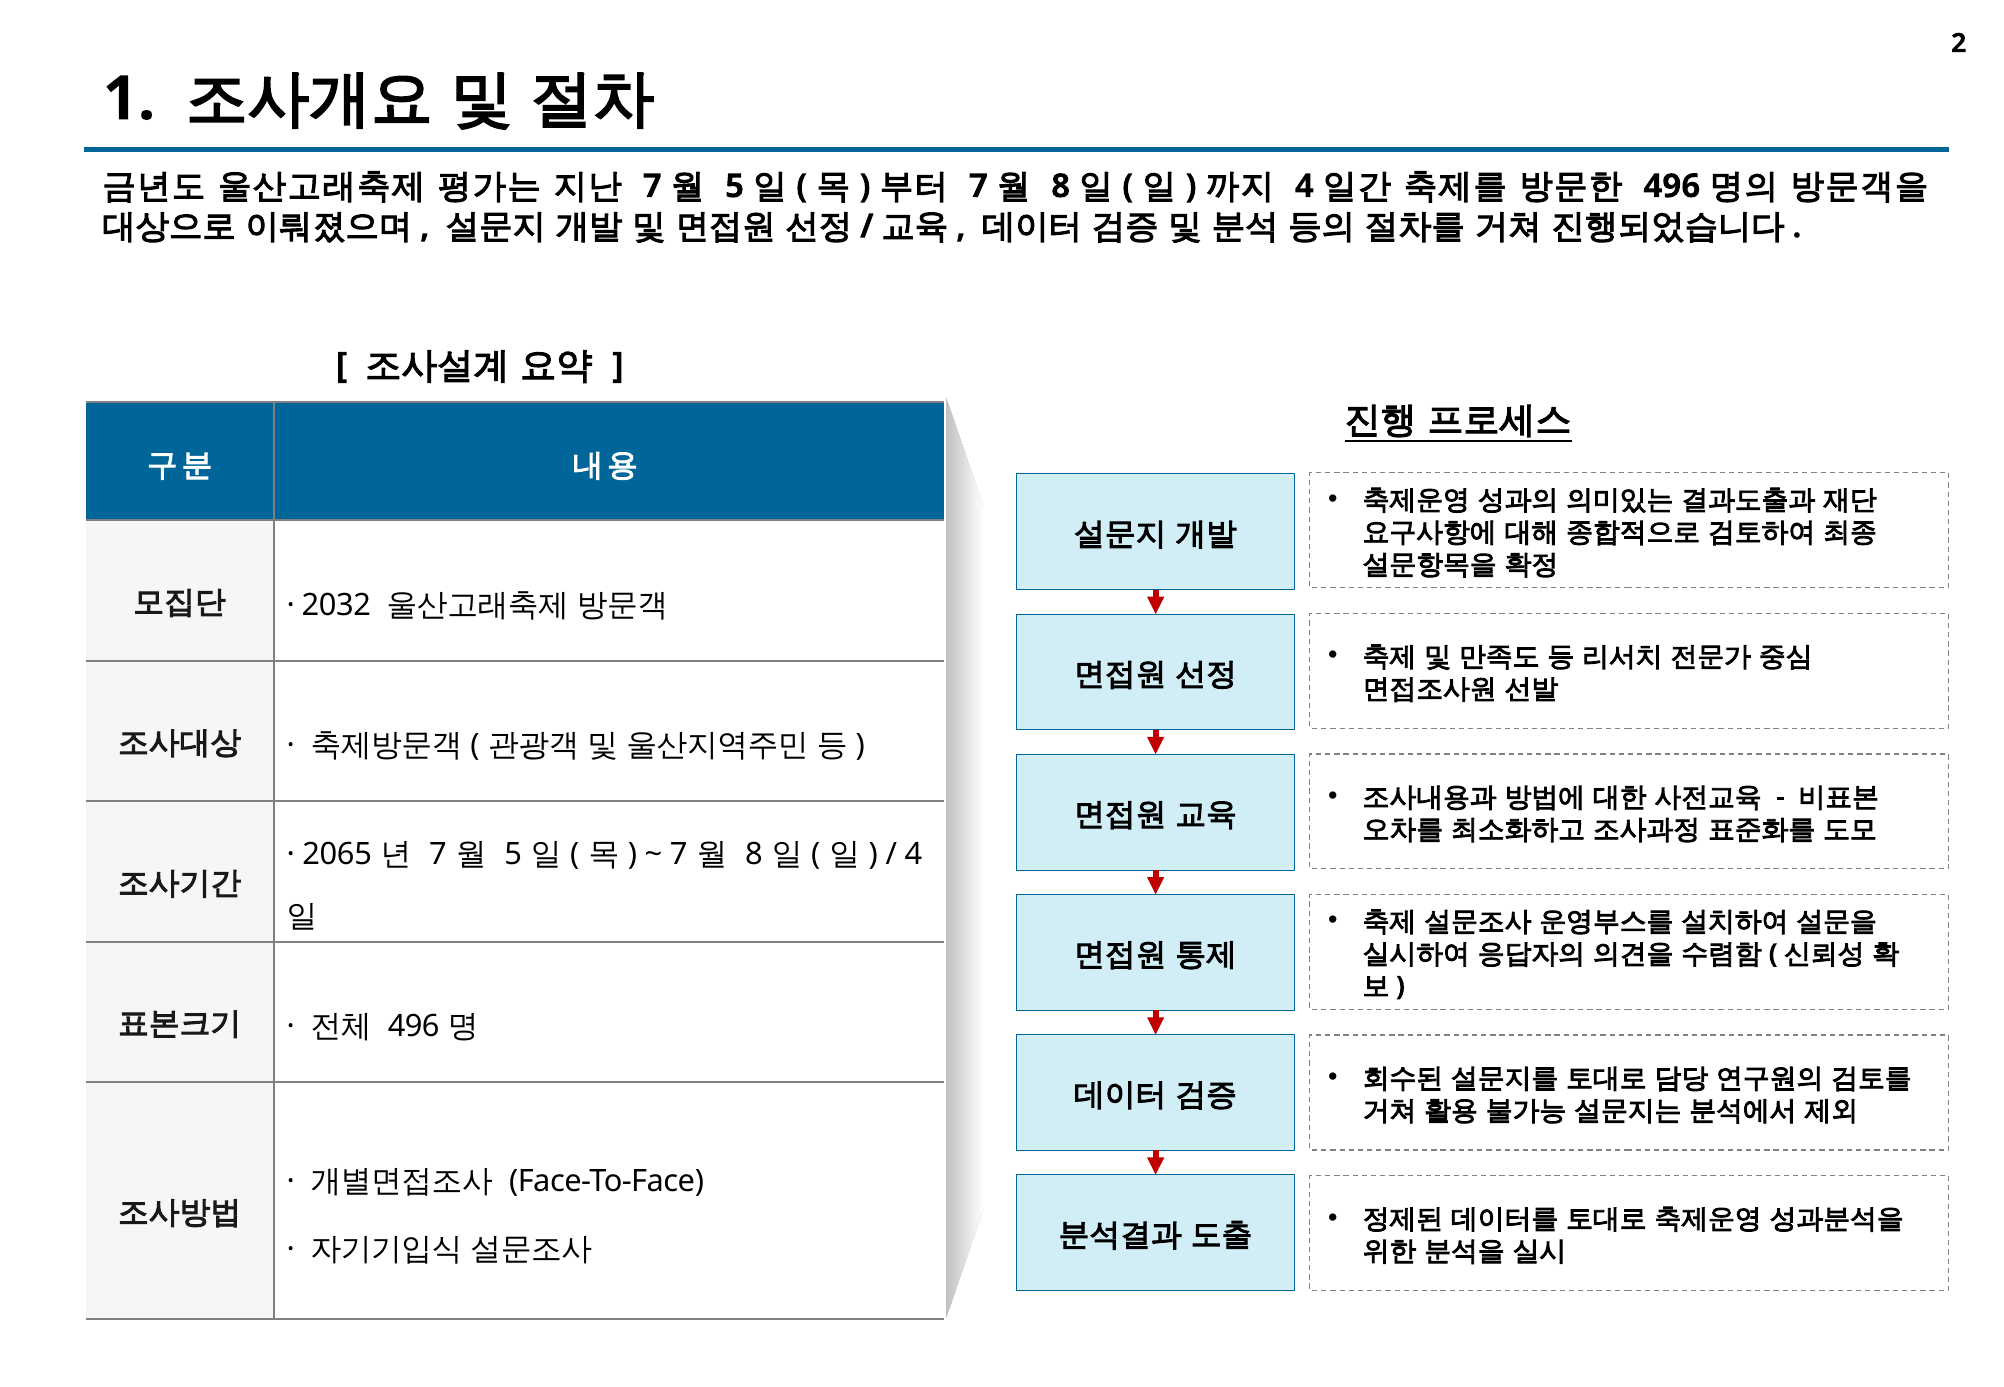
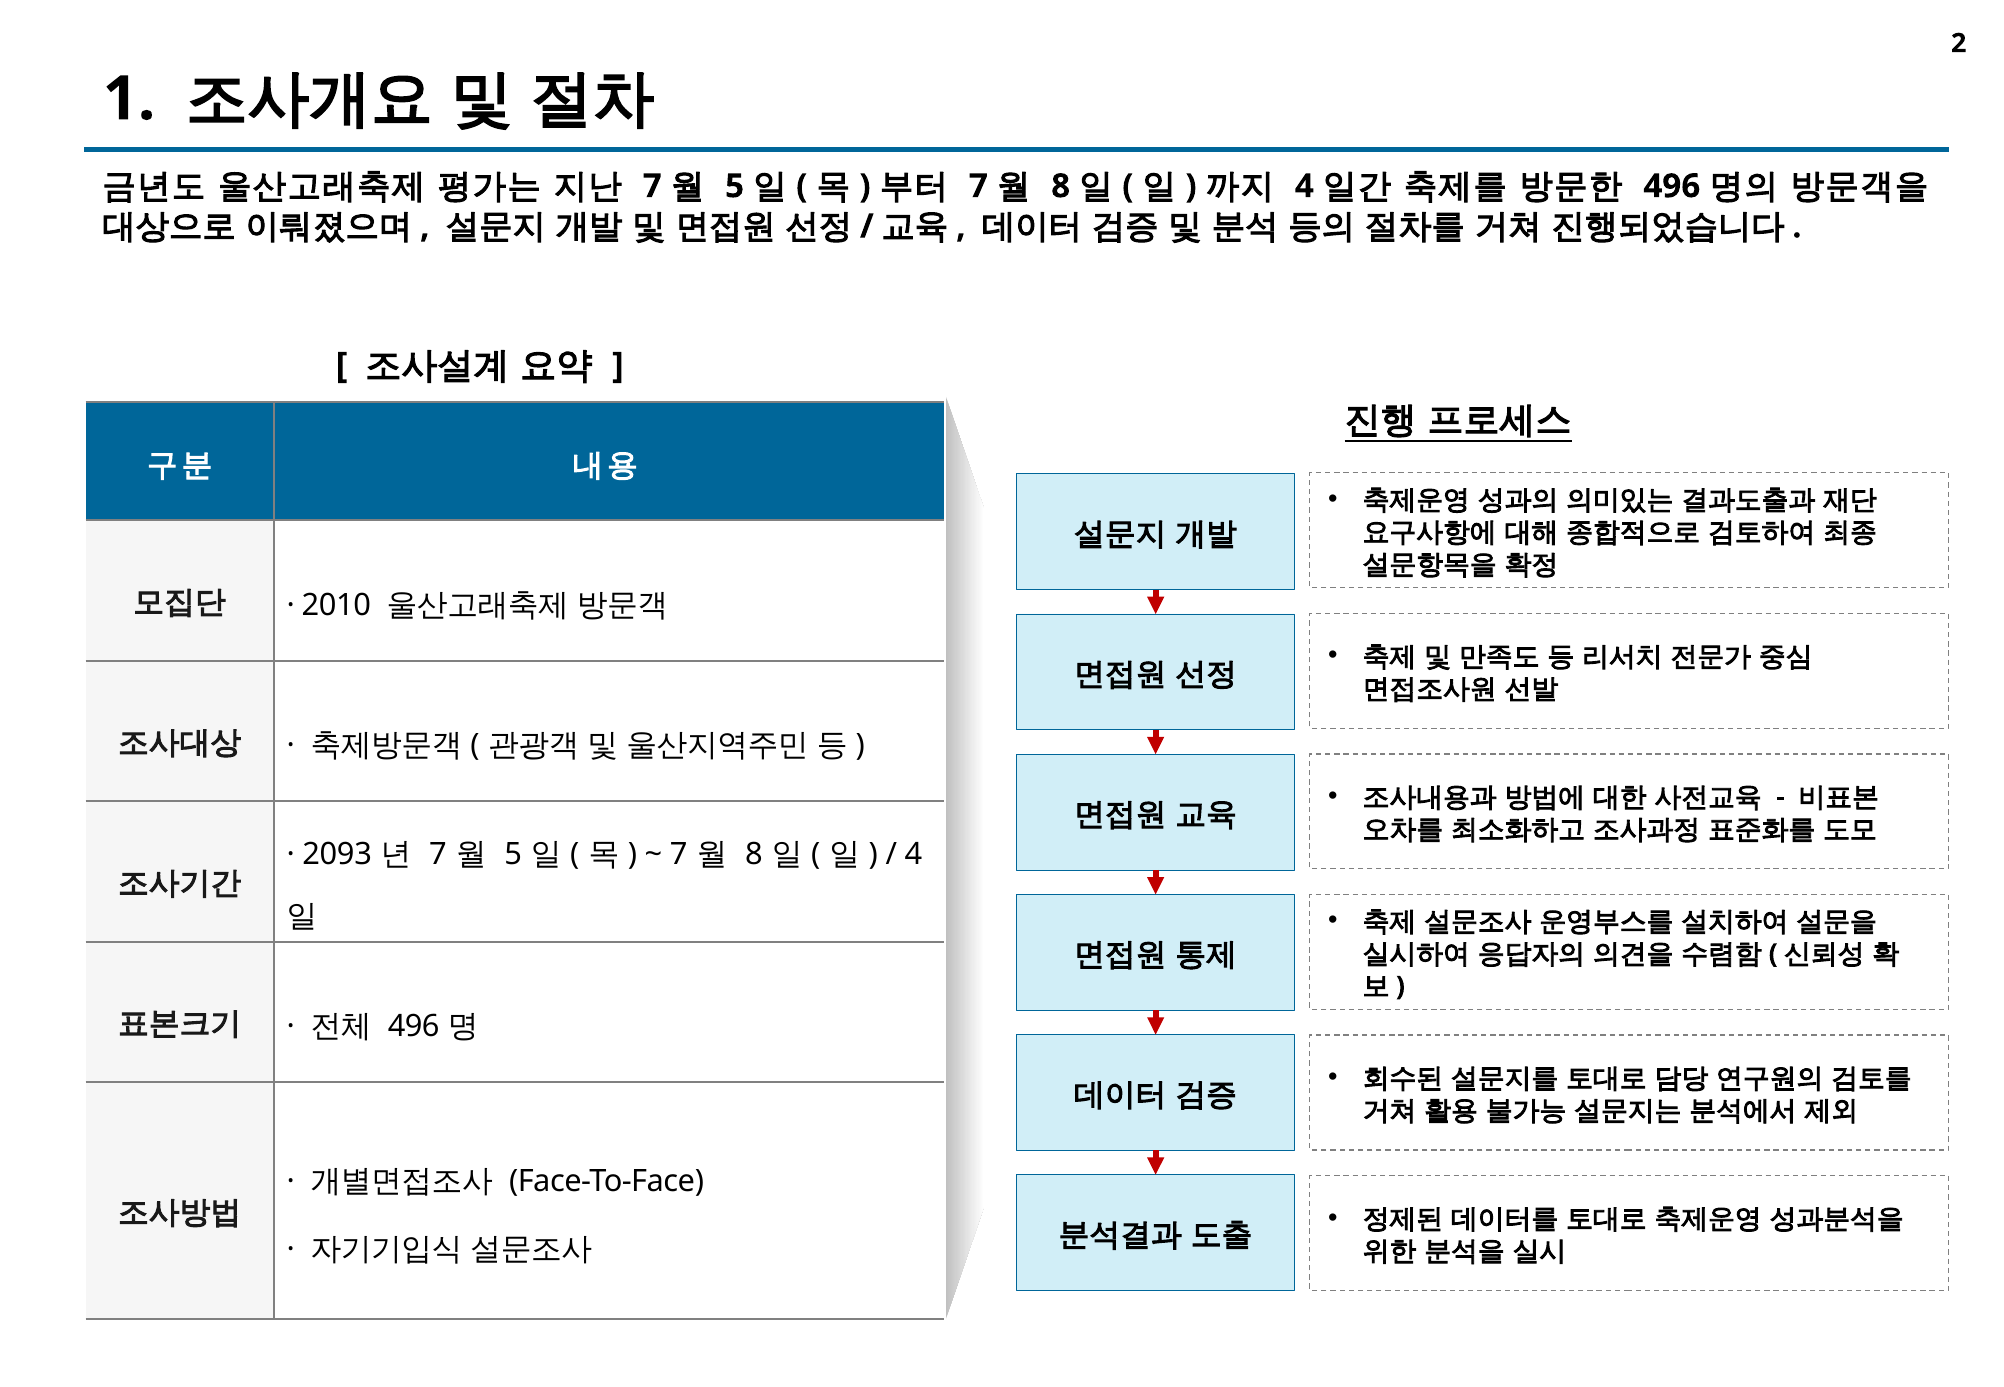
2032: 2032 -> 2010 (336, 605)
2065: 2065 -> 2093 (337, 855)
